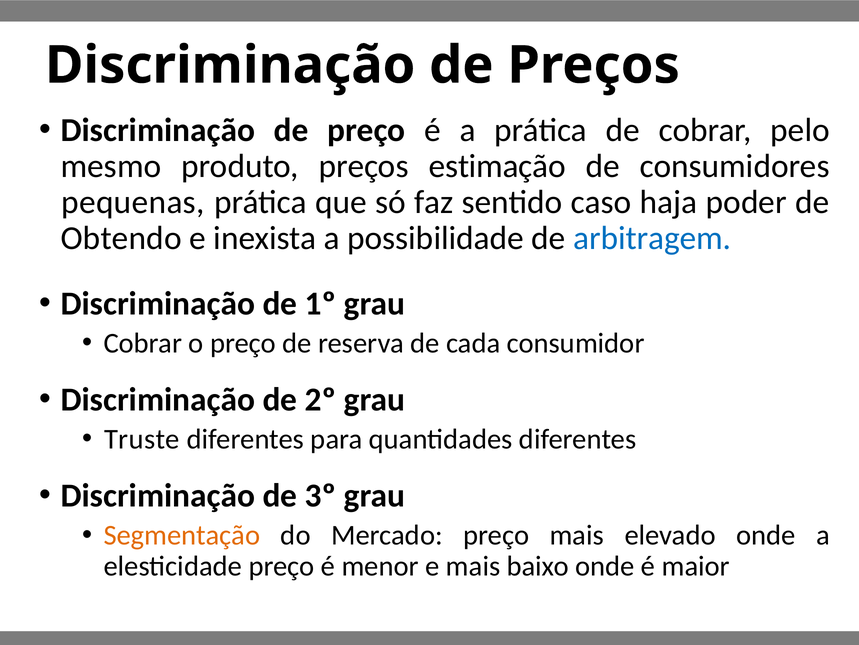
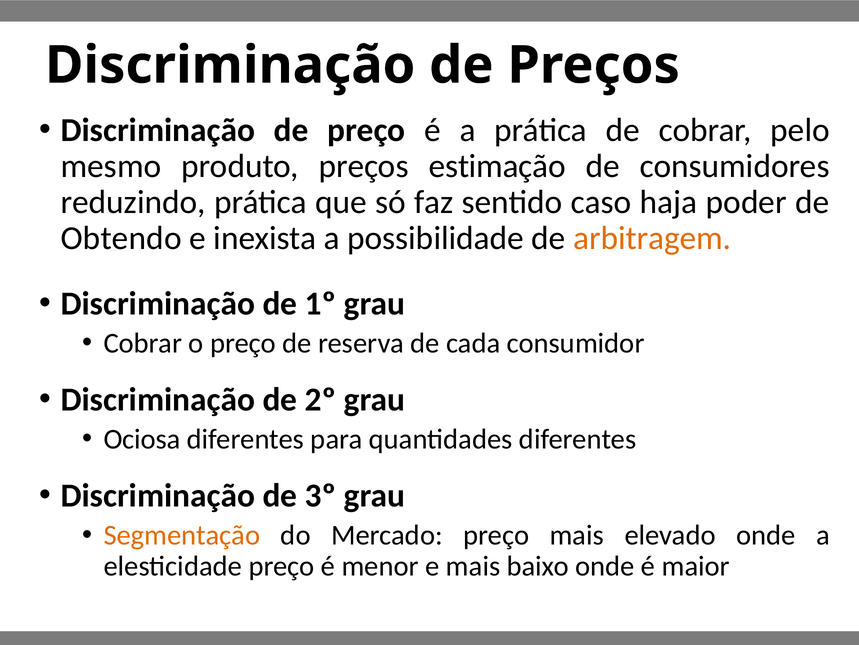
pequenas: pequenas -> reduzindo (133, 202)
arbitragem colour: blue -> orange (652, 238)
Truste: Truste -> Ociosa (142, 439)
